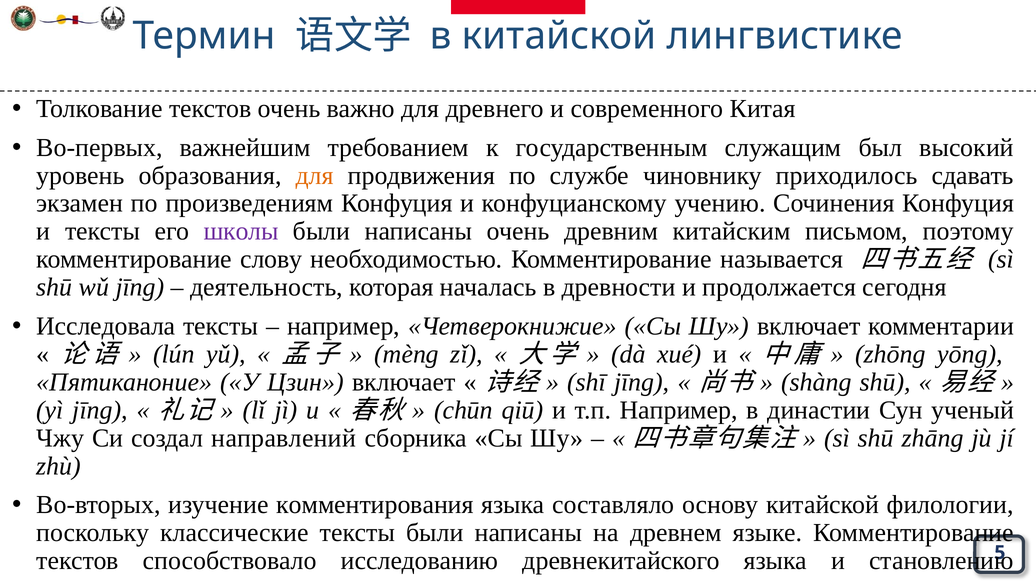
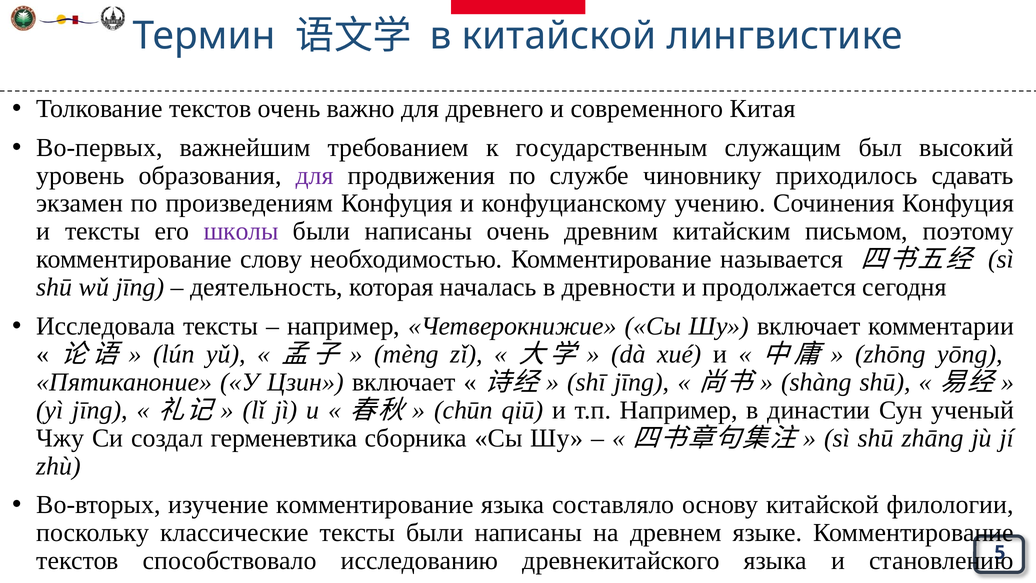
для colour: orange -> purple (315, 175)
направлений: направлений -> герменевтика (284, 438)
изучение комментирования: комментирования -> комментирование (375, 505)
